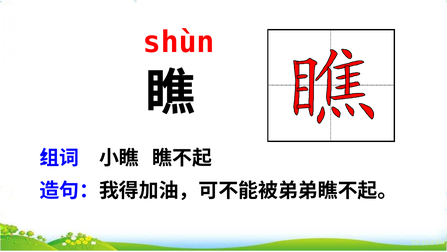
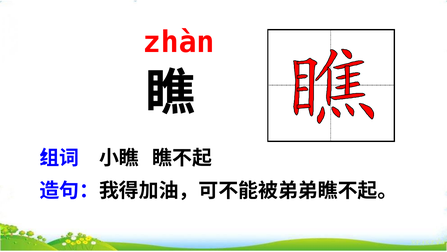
shùn: shùn -> zhàn (179, 42)
